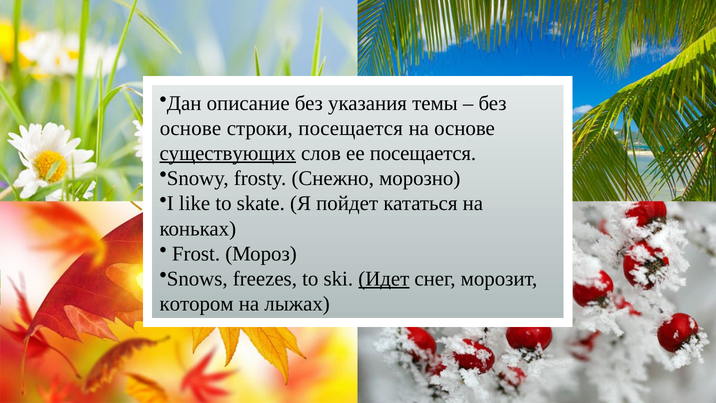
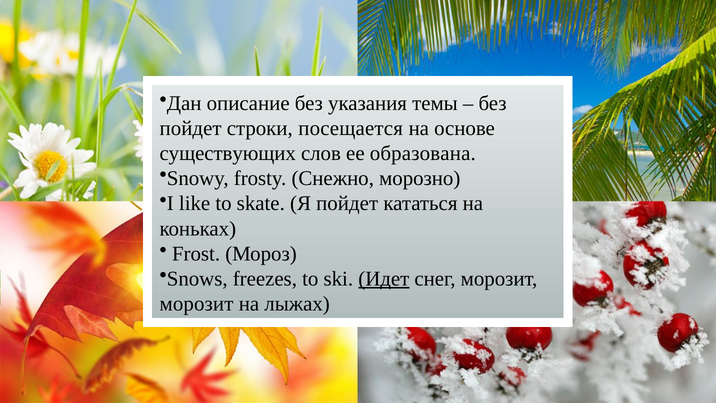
основе: основе -> пойдет (191, 128)
существующих underline: present -> none (228, 153)
ее посещается: посещается -> образована (423, 153)
котором: котором -> морозит (196, 304)
